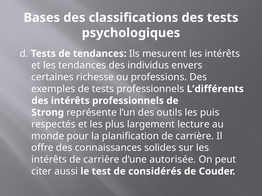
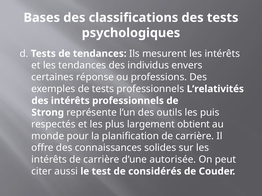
richesse: richesse -> réponse (95, 77)
L’différents: L’différents -> L’relativités (215, 89)
lecture: lecture -> obtient (194, 125)
